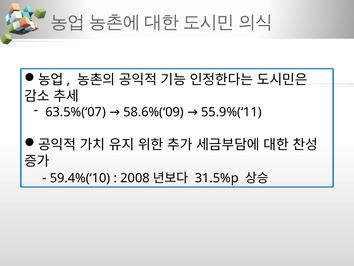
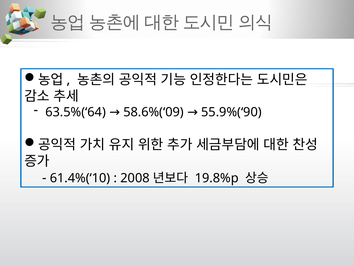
63.5%(‘07: 63.5%(‘07 -> 63.5%(‘64 (76, 112)
55.9%(‘11: 55.9%(‘11 -> 55.9%(‘90 (231, 112)
59.4%(‘10: 59.4%(‘10 -> 61.4%(‘10 (80, 178)
31.5%p: 31.5%p -> 19.8%p (217, 178)
